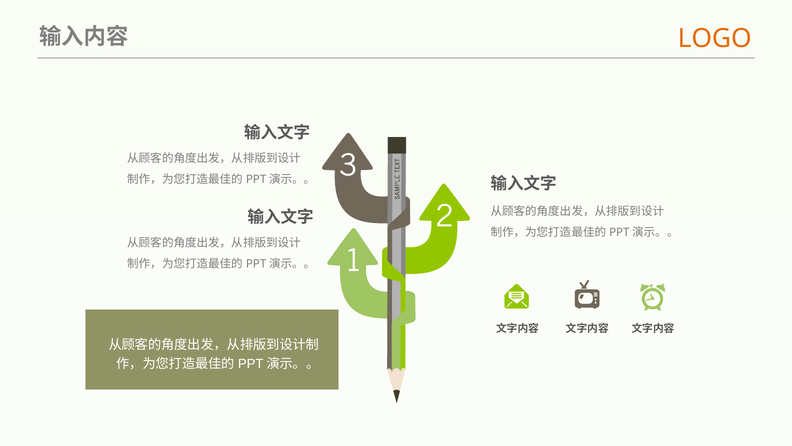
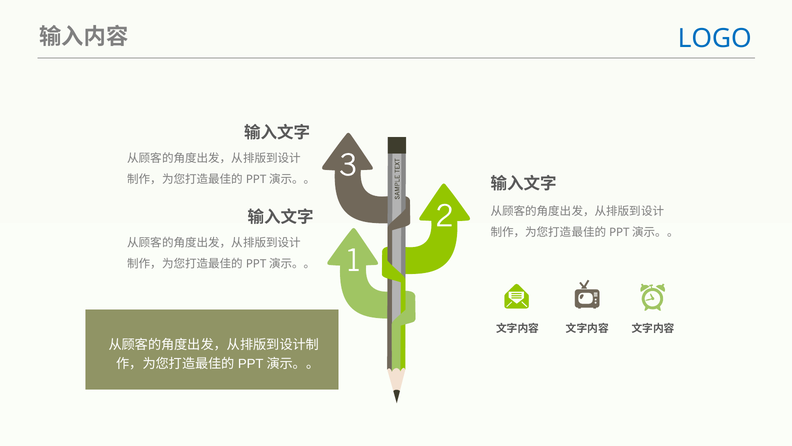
LOGO colour: orange -> blue (715, 39)
